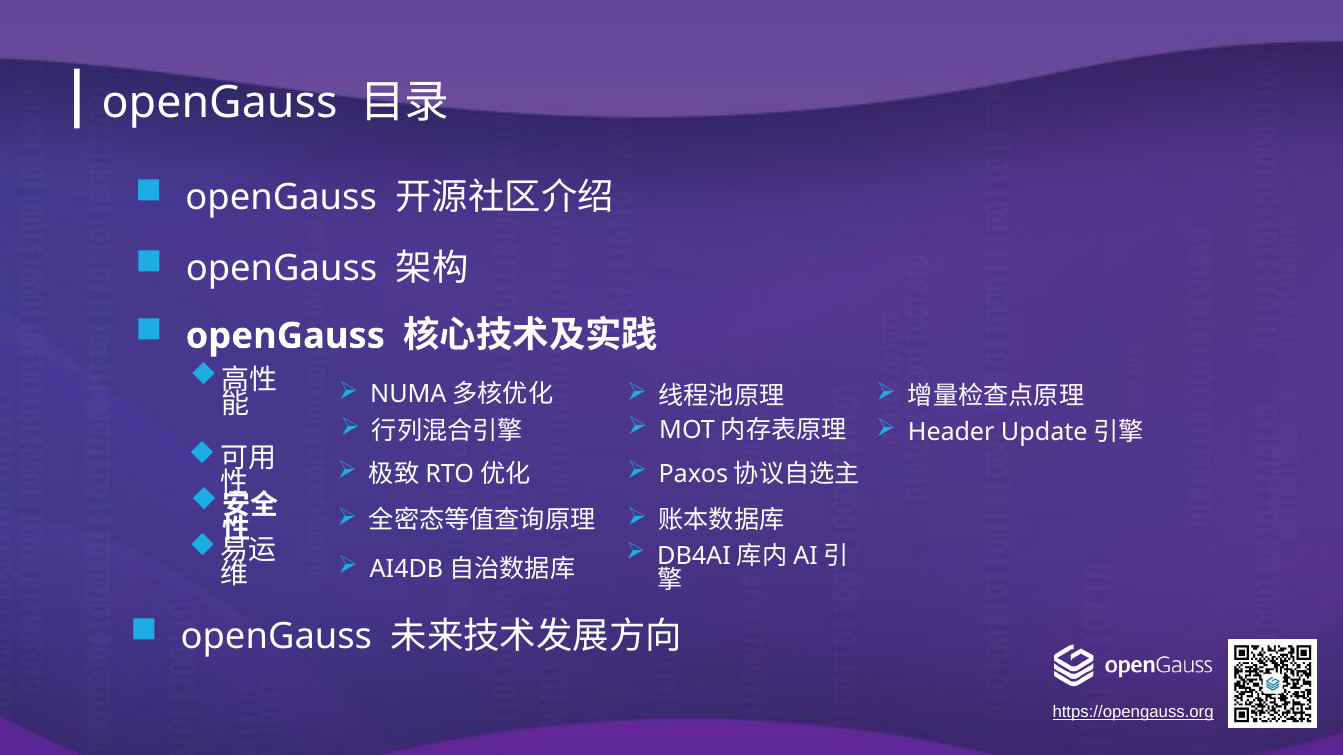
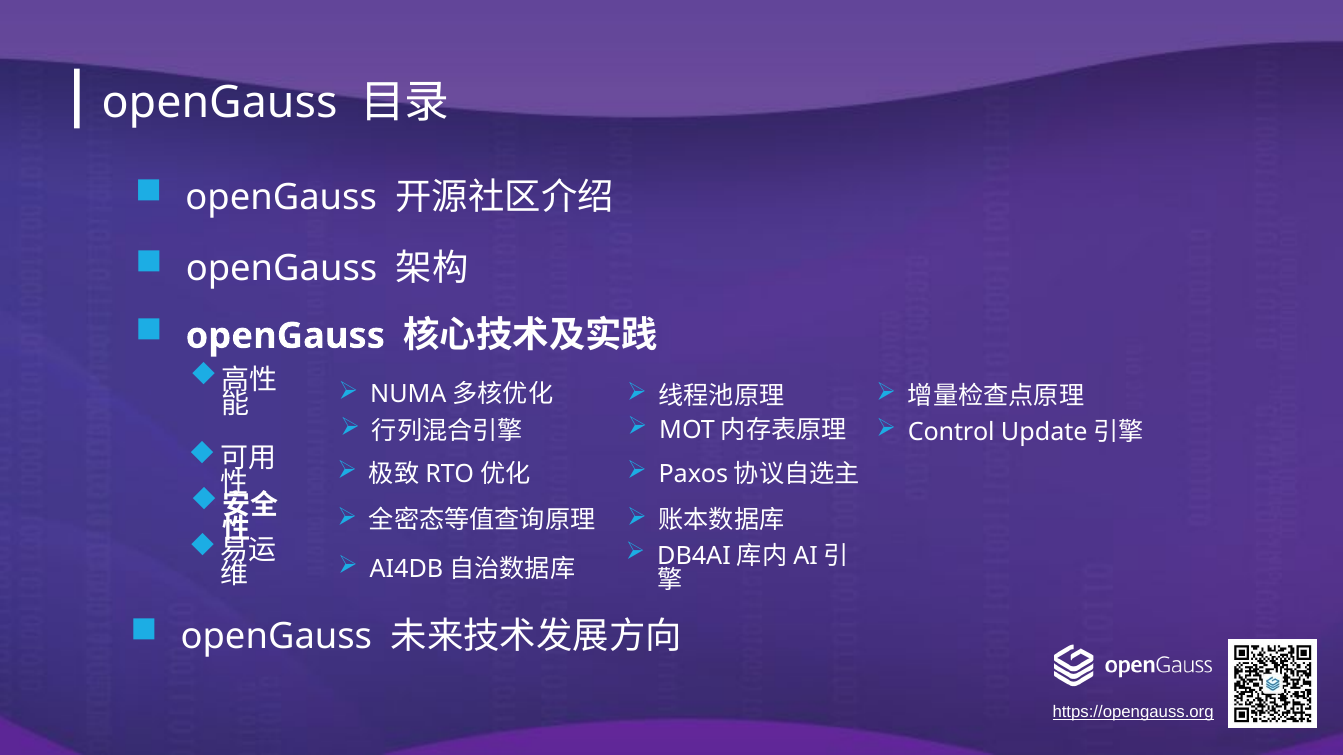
Header: Header -> Control (951, 433)
